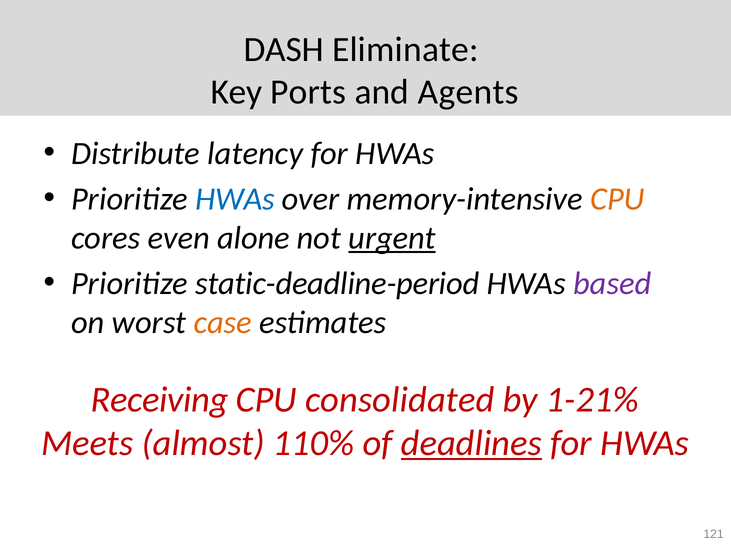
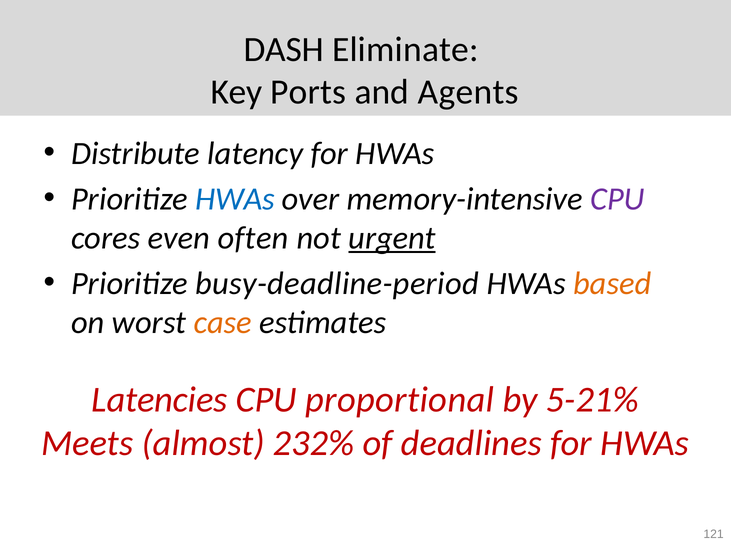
CPU colour: orange -> purple (618, 199)
alone: alone -> often (253, 238)
static-deadline-period: static-deadline-period -> busy-deadline-period (337, 283)
based colour: purple -> orange (612, 283)
Receiving: Receiving -> Latencies (159, 400)
consolidated: consolidated -> proportional (400, 400)
1-21%: 1-21% -> 5-21% (592, 400)
110%: 110% -> 232% (314, 444)
deadlines underline: present -> none (471, 444)
